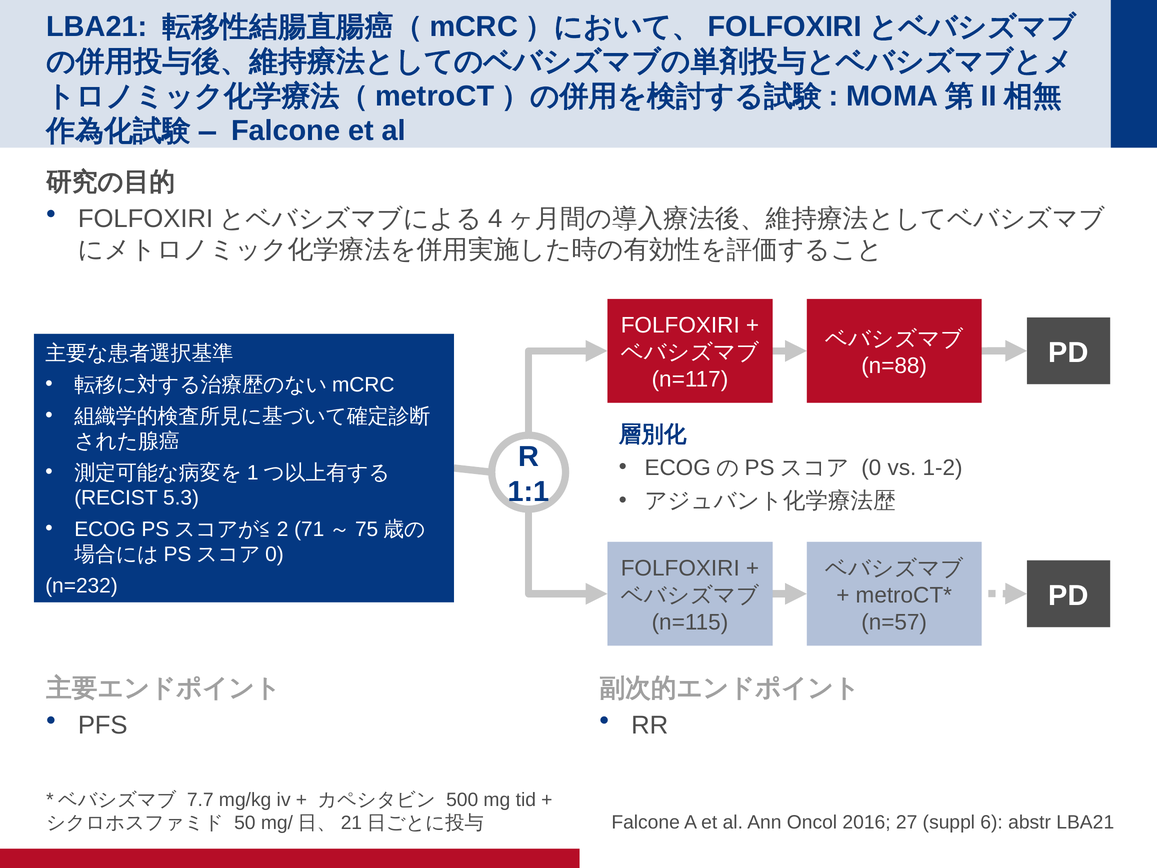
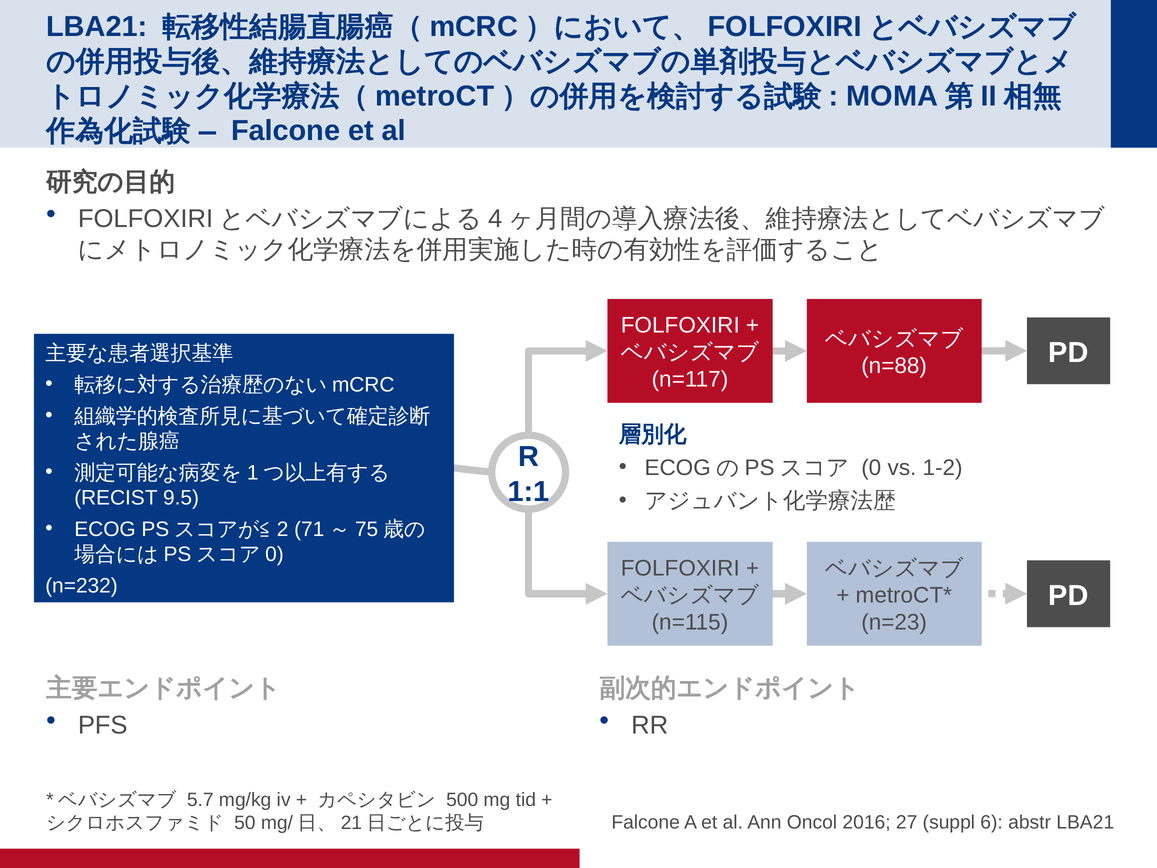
5.3: 5.3 -> 9.5 (181, 498)
n=57: n=57 -> n=23 (894, 622)
7.7: 7.7 -> 5.7 (200, 800)
